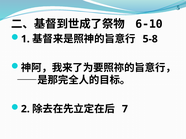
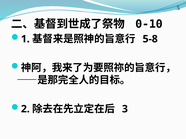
6-10: 6-10 -> 0-10 (149, 24)
7: 7 -> 3 (125, 109)
